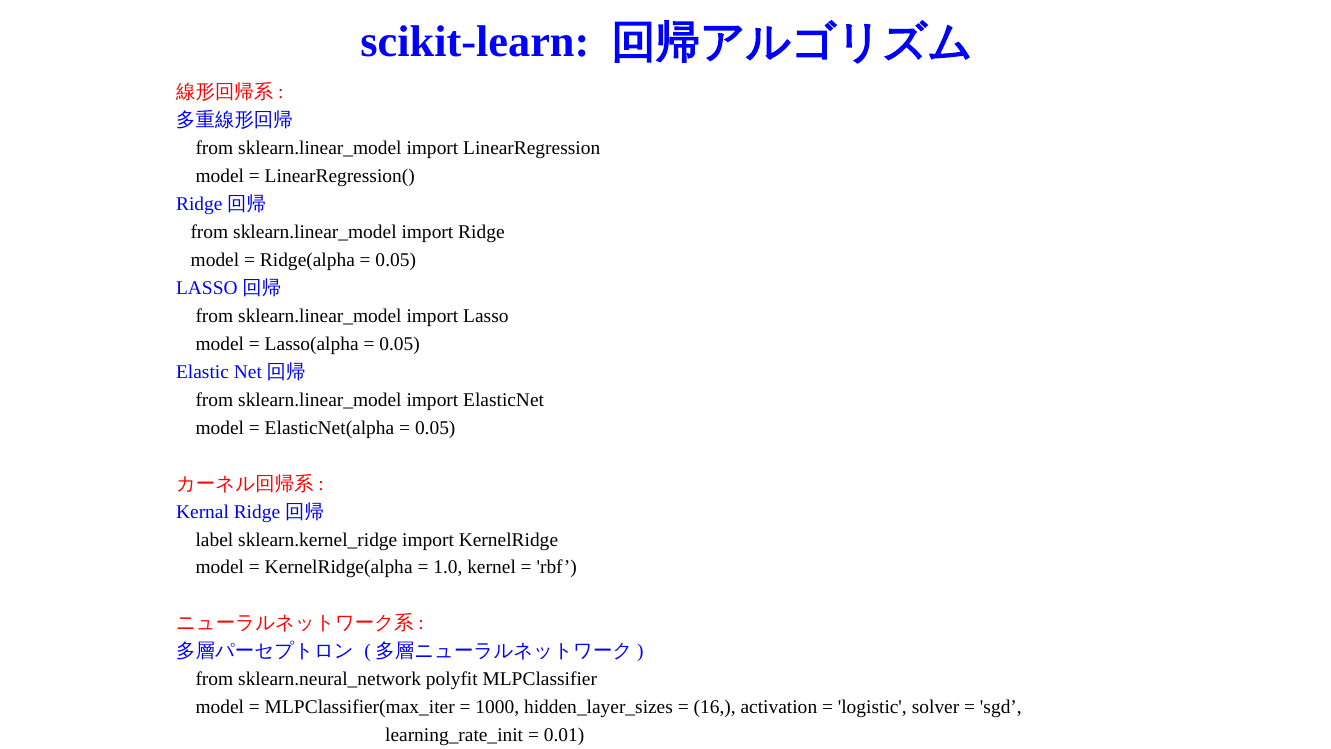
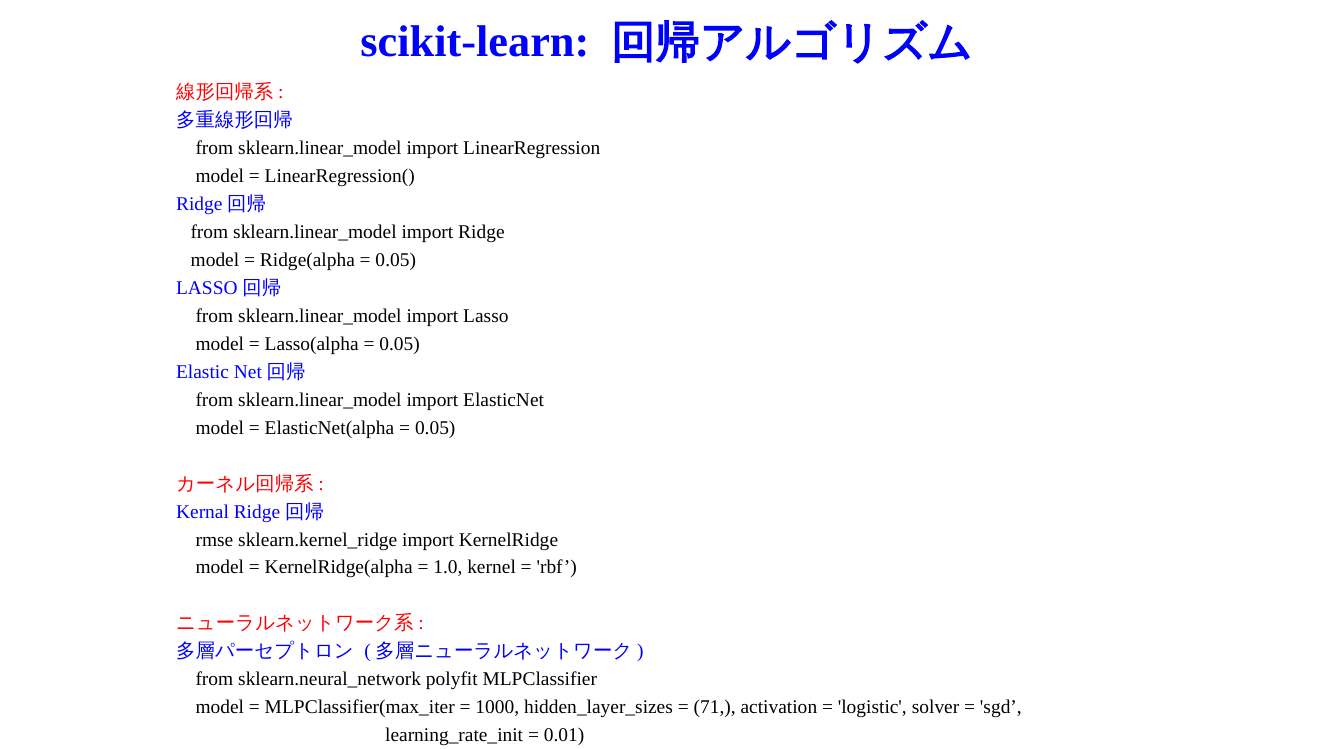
label: label -> rmse (214, 539)
16: 16 -> 71 (715, 707)
